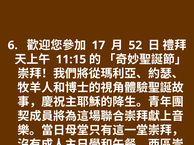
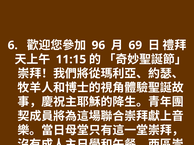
17: 17 -> 96 (98, 45)
52: 52 -> 69 (135, 45)
